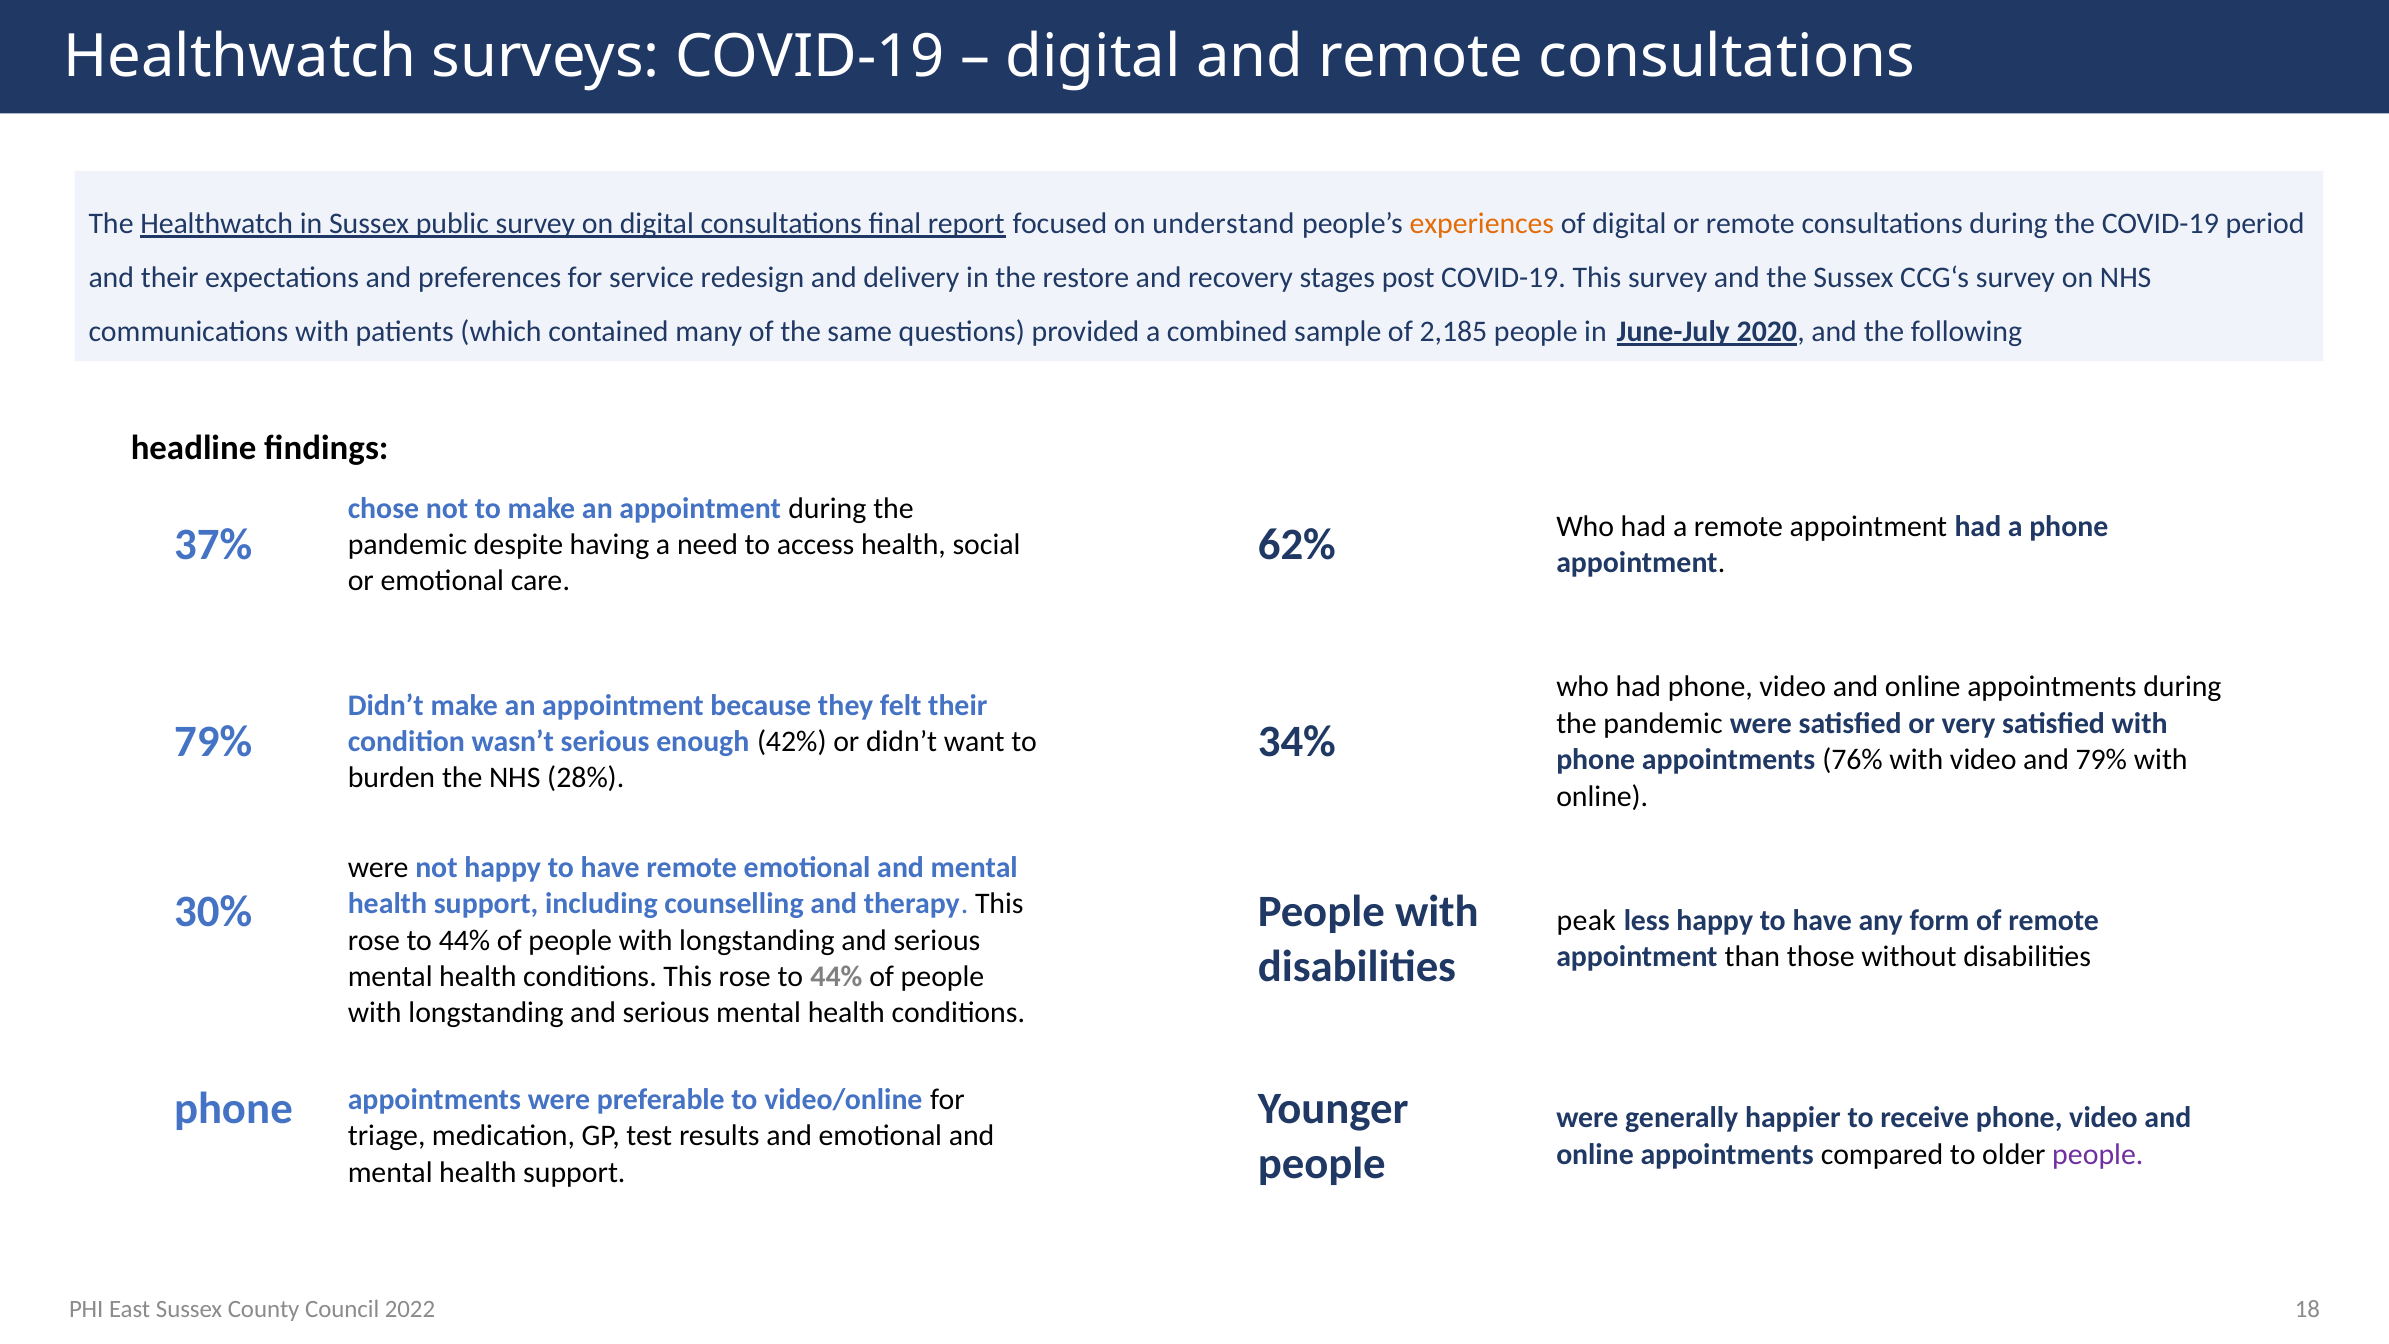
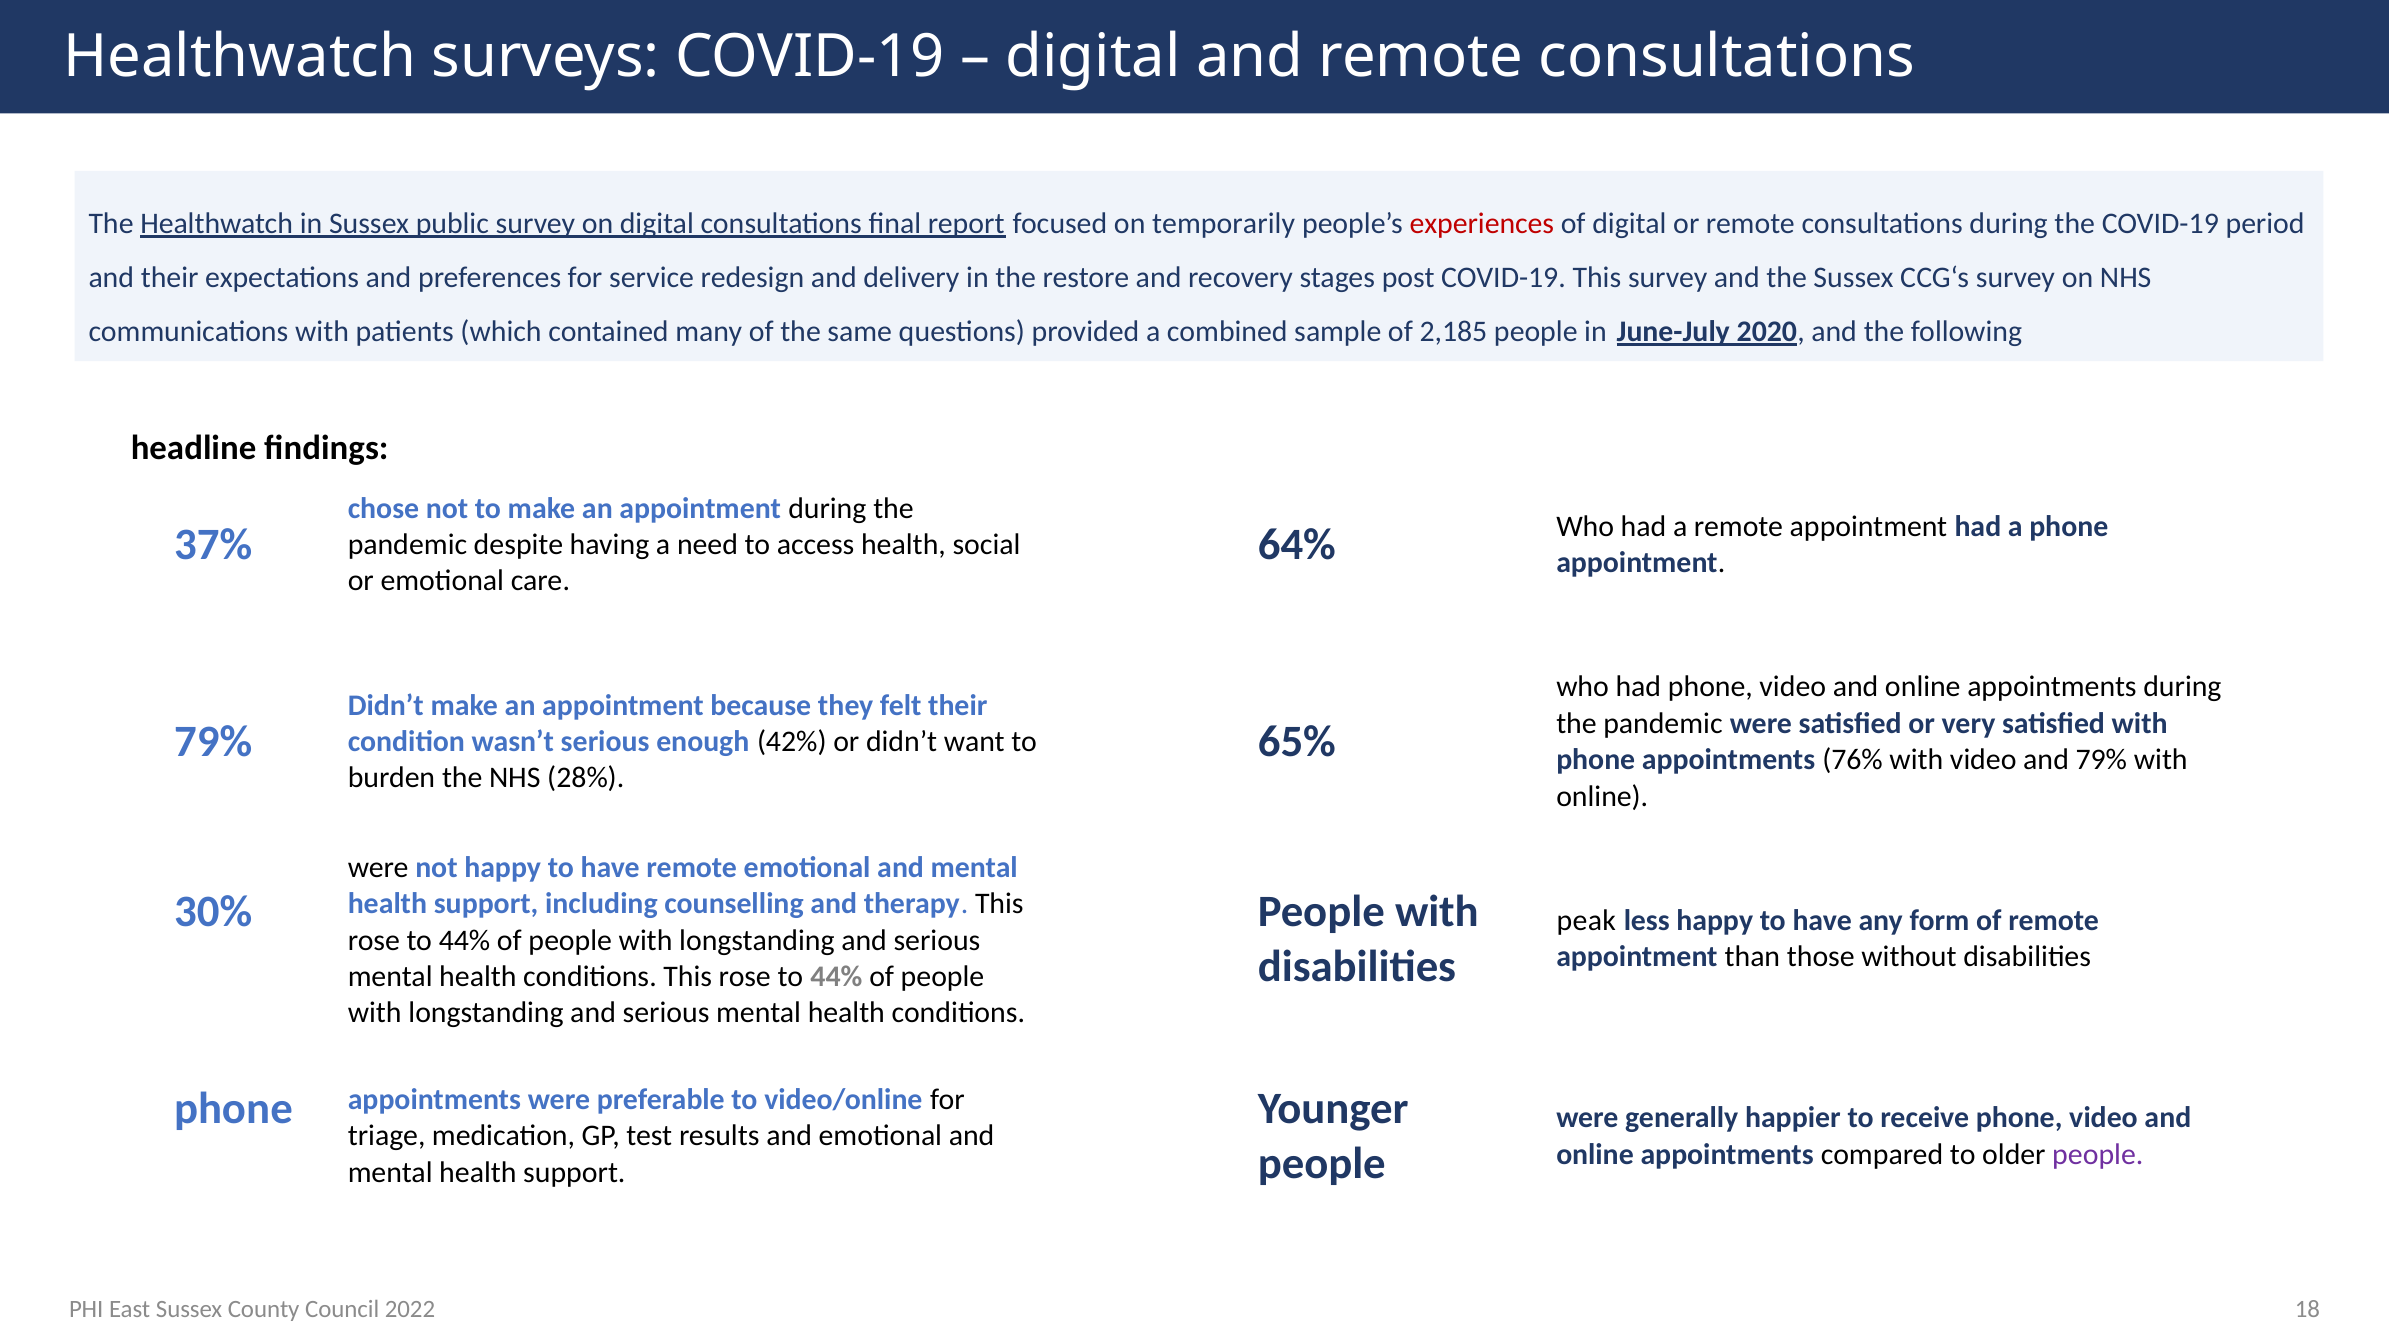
understand: understand -> temporarily (1224, 223)
experiences colour: orange -> red (1482, 223)
62%: 62% -> 64% (1297, 545)
34%: 34% -> 65% (1297, 742)
